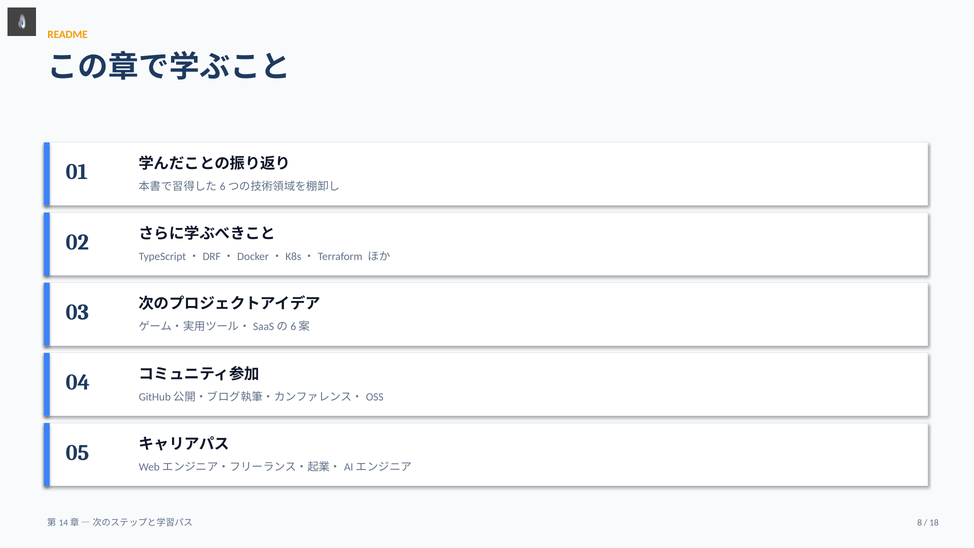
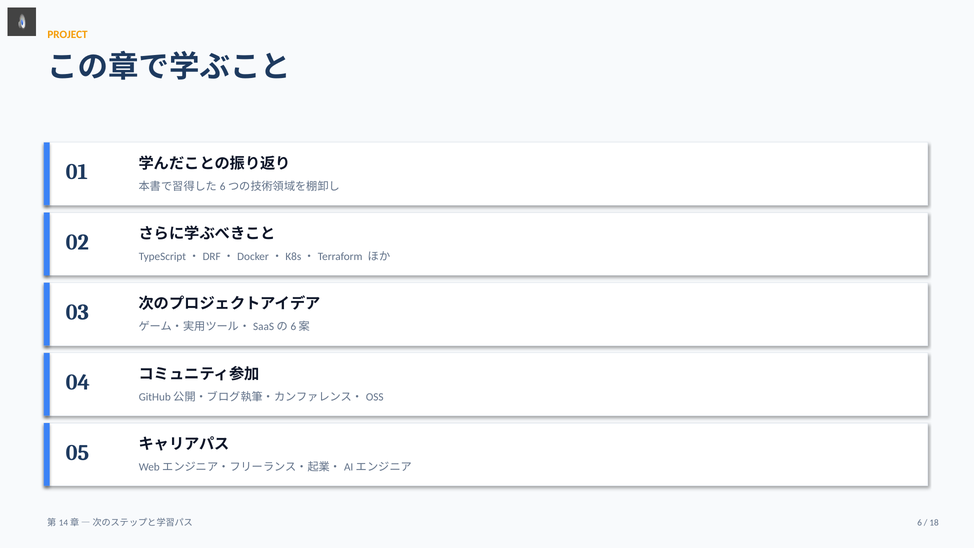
README: README -> PROJECT (68, 34)
8: 8 -> 6 (920, 523)
